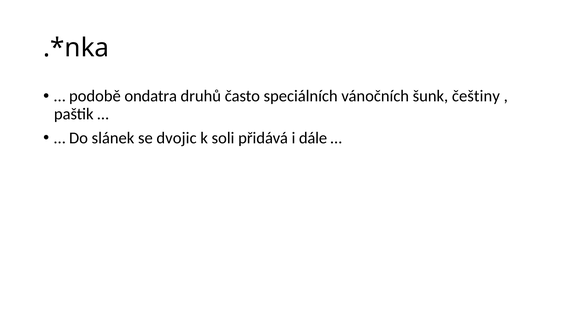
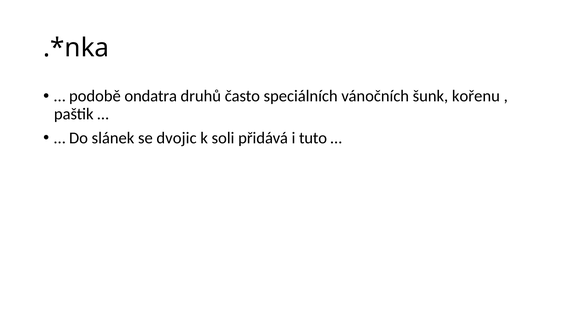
češtiny: češtiny -> kořenu (476, 96)
dále: dále -> tuto (313, 138)
